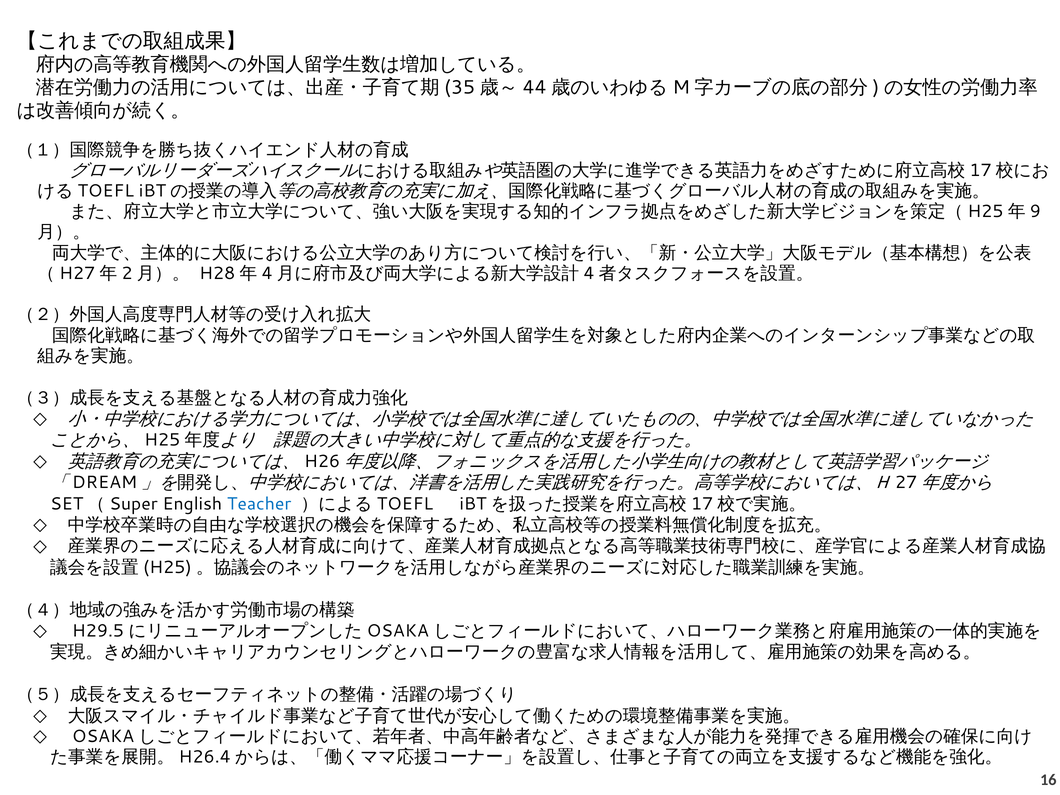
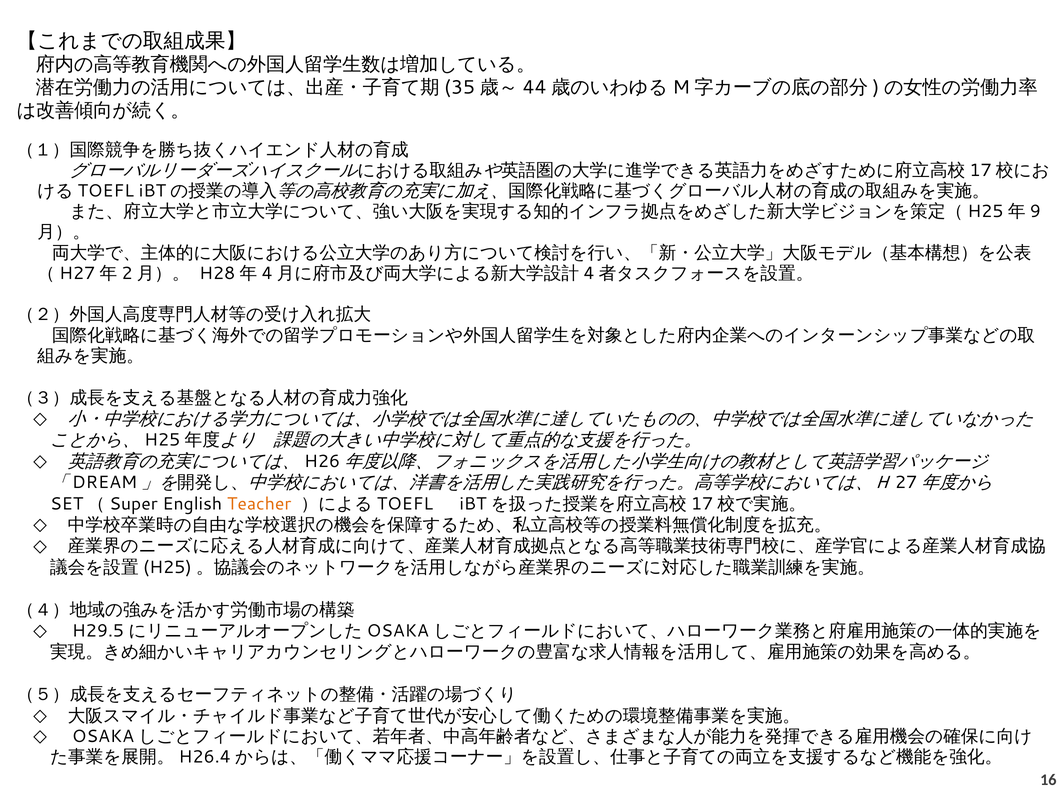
Teacher colour: blue -> orange (259, 504)
